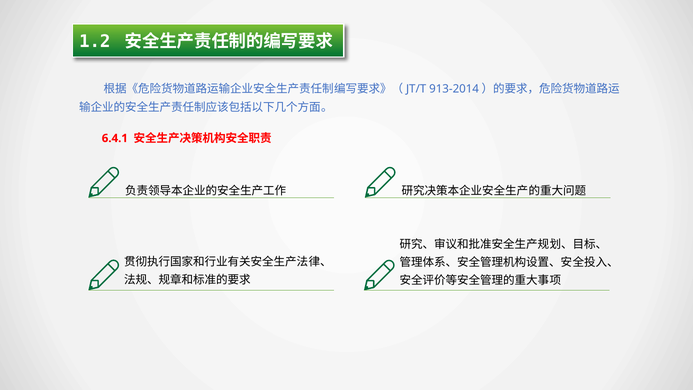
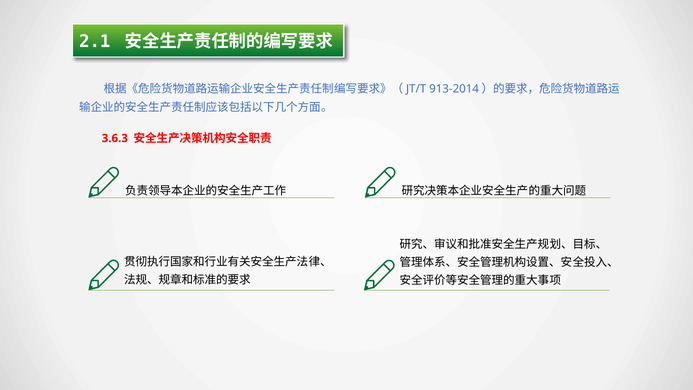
1.2: 1.2 -> 2.1 (95, 41)
6.4.1: 6.4.1 -> 3.6.3 (115, 138)
